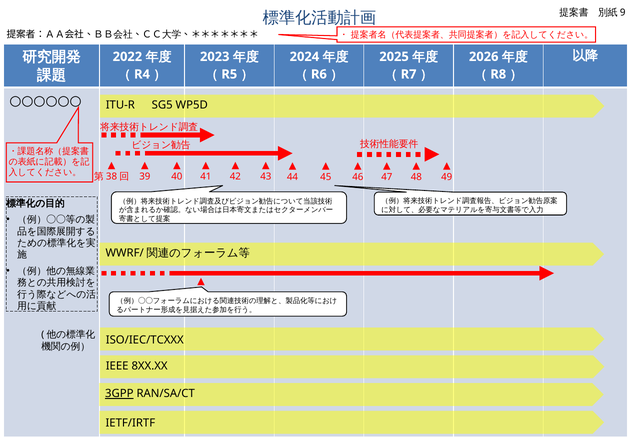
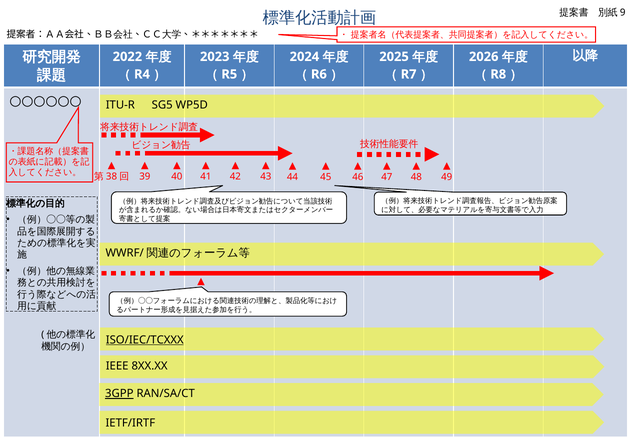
ISO/IEC/TCXXX underline: none -> present (145, 340)
